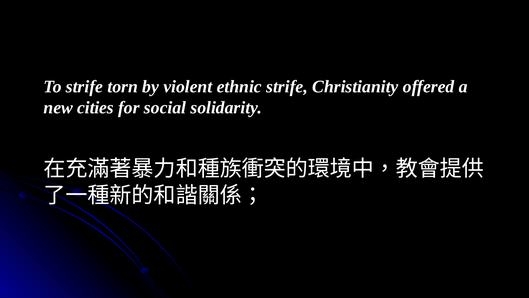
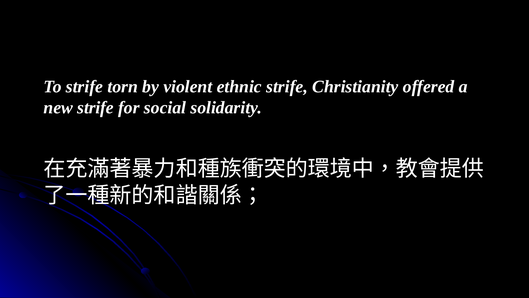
new cities: cities -> strife (96, 108)
